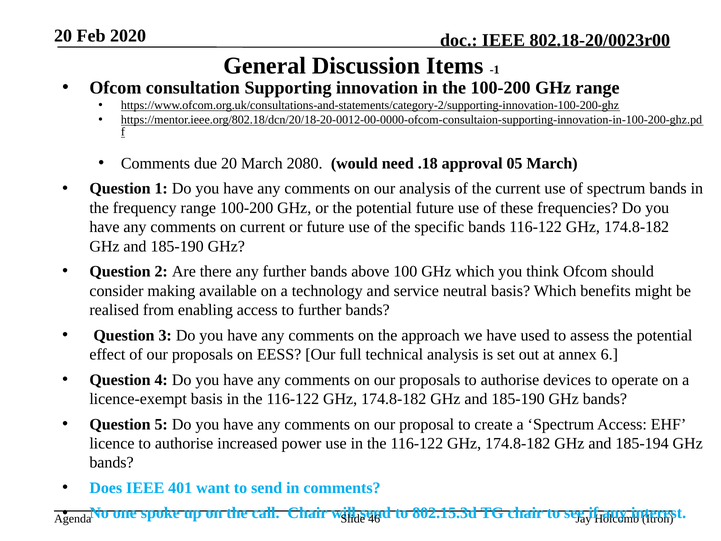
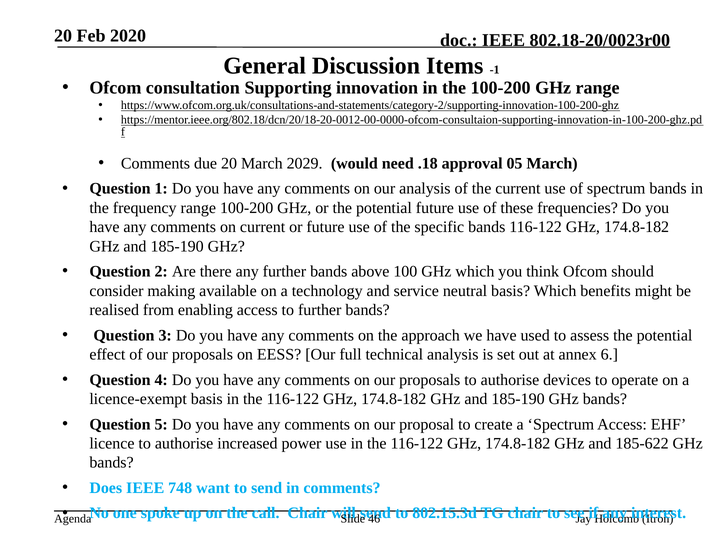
2080: 2080 -> 2029 (305, 163)
185-194: 185-194 -> 185-622 (642, 443)
401: 401 -> 748 (180, 488)
